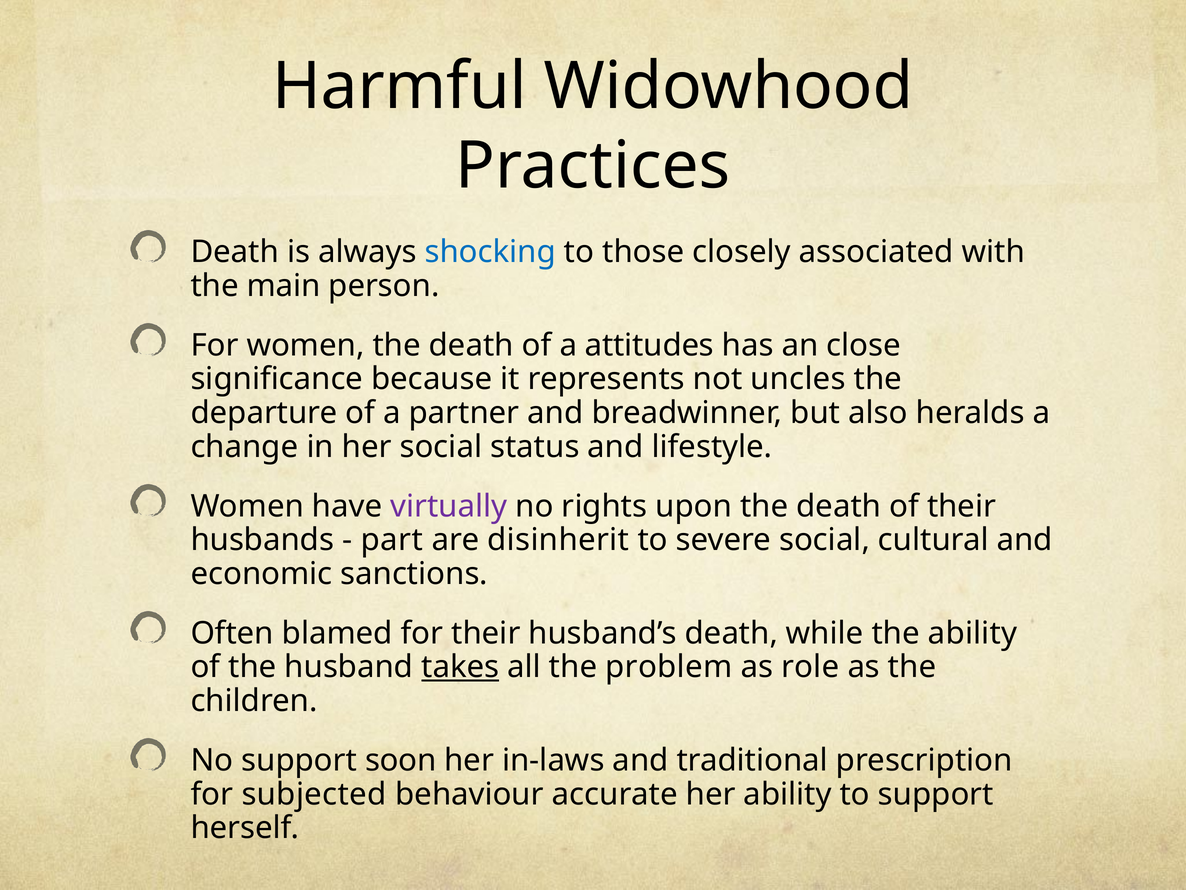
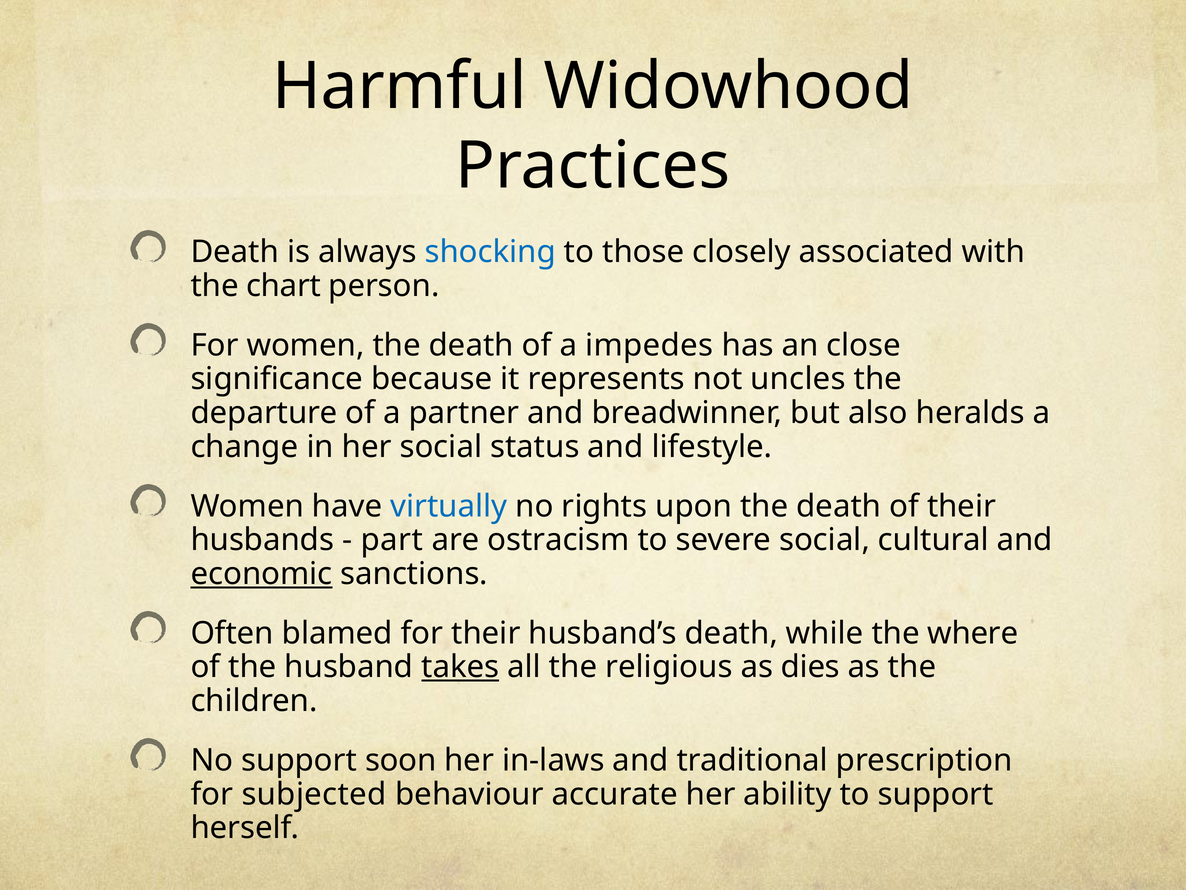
main: main -> chart (284, 286)
attitudes: attitudes -> impedes (649, 345)
virtually colour: purple -> blue (449, 506)
disinherit: disinherit -> ostracism (558, 540)
economic underline: none -> present (262, 574)
the ability: ability -> where (973, 633)
problem: problem -> religious (669, 667)
role: role -> dies (810, 667)
